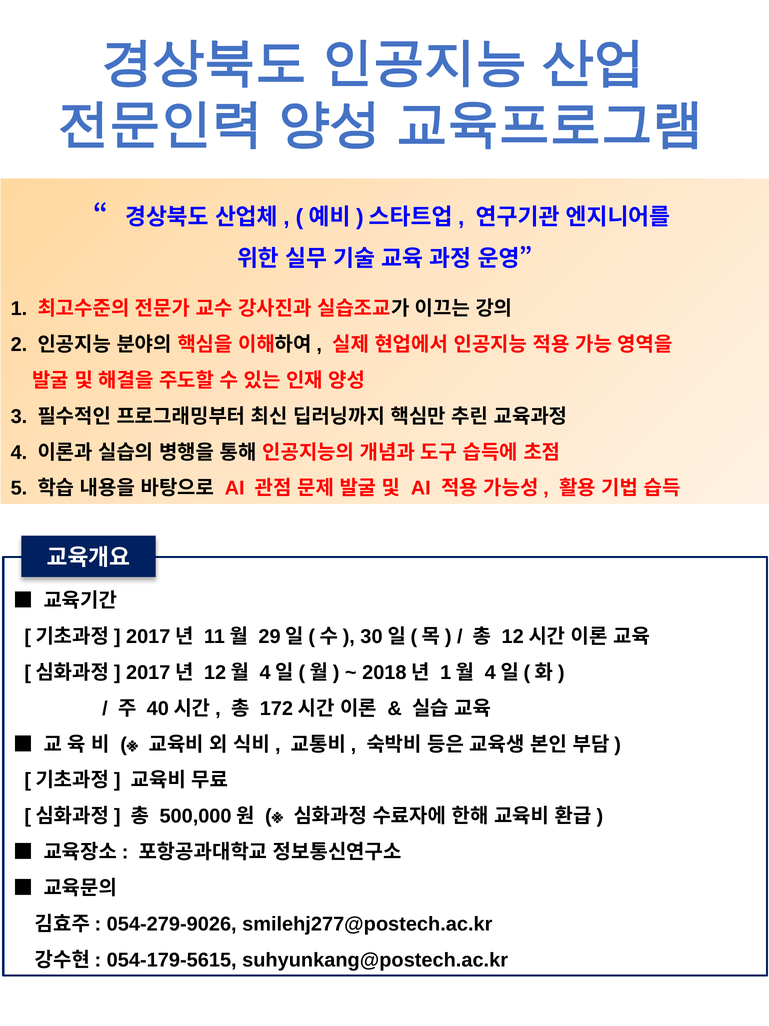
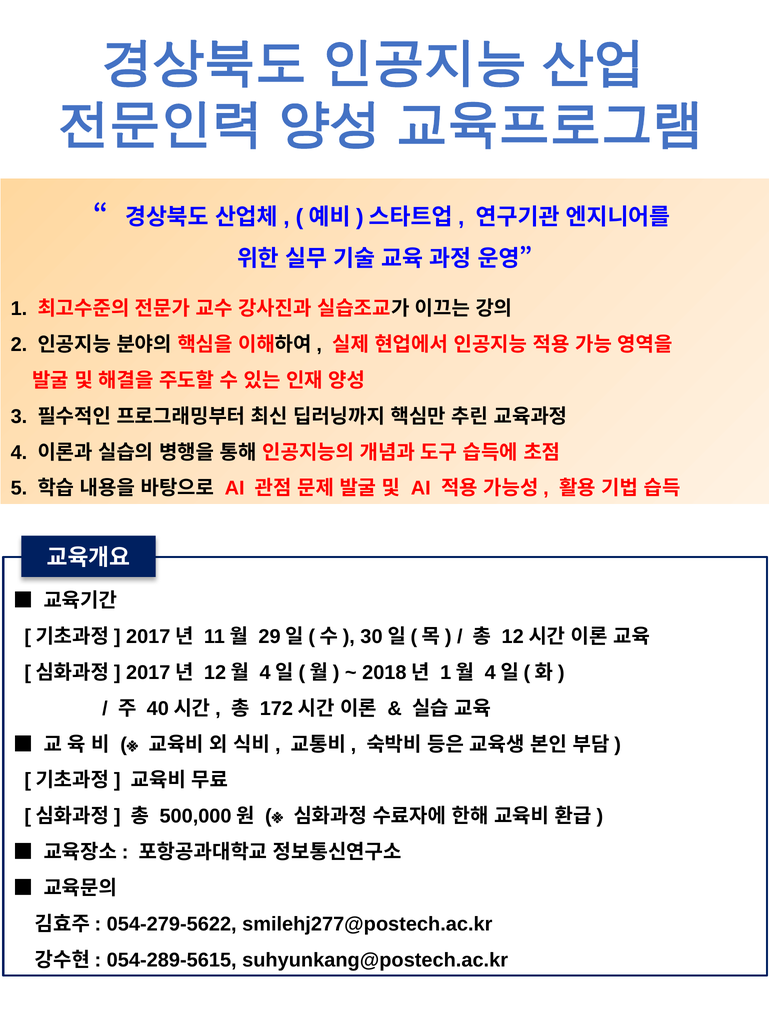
054-279-9026: 054-279-9026 -> 054-279-5622 (172, 923)
054-179-5615: 054-179-5615 -> 054-289-5615 (172, 959)
